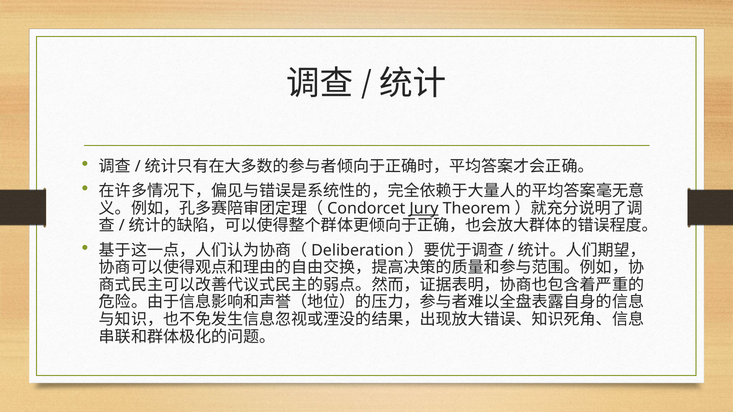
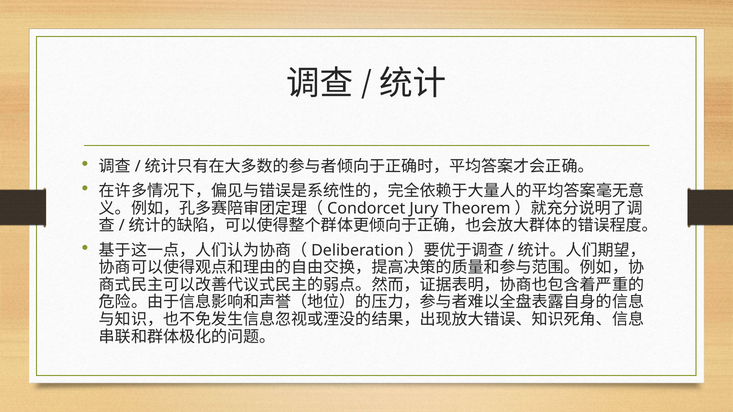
Jury underline: present -> none (424, 208)
